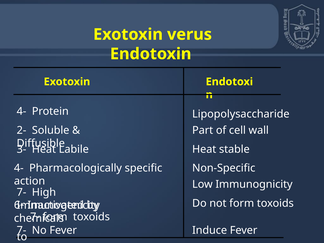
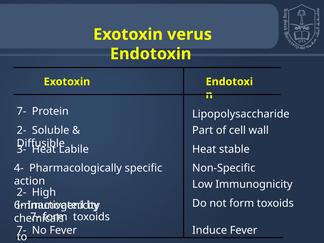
4-: 4- -> 7- (21, 111)
7-: 7- -> 2- (22, 192)
